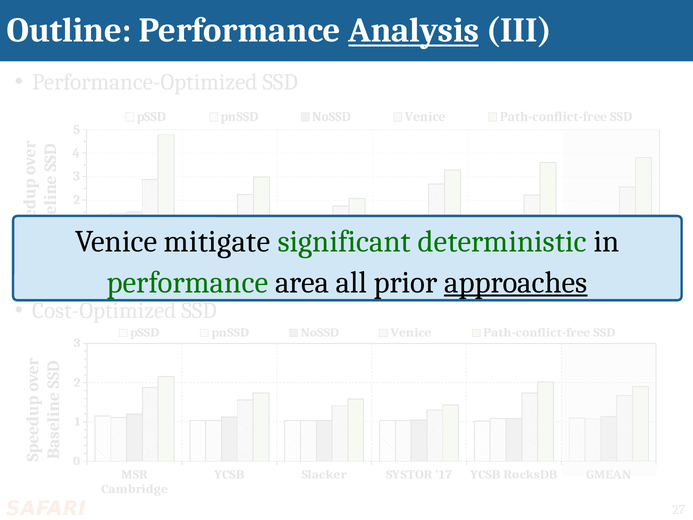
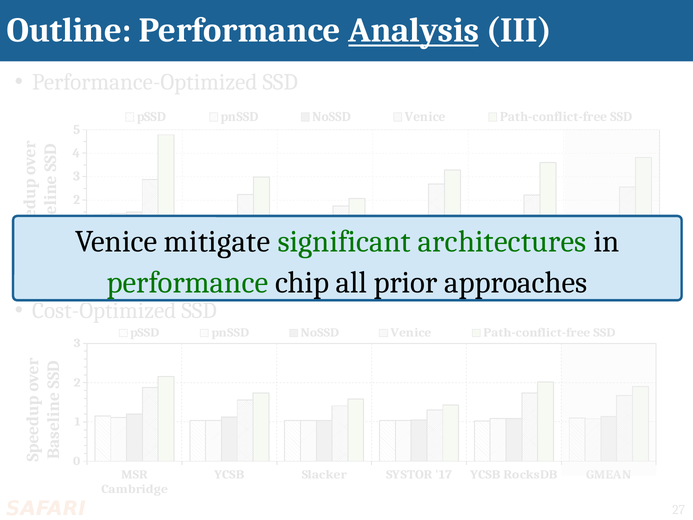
deterministic: deterministic -> architectures (502, 242)
area: area -> chip (302, 282)
approaches underline: present -> none (516, 282)
